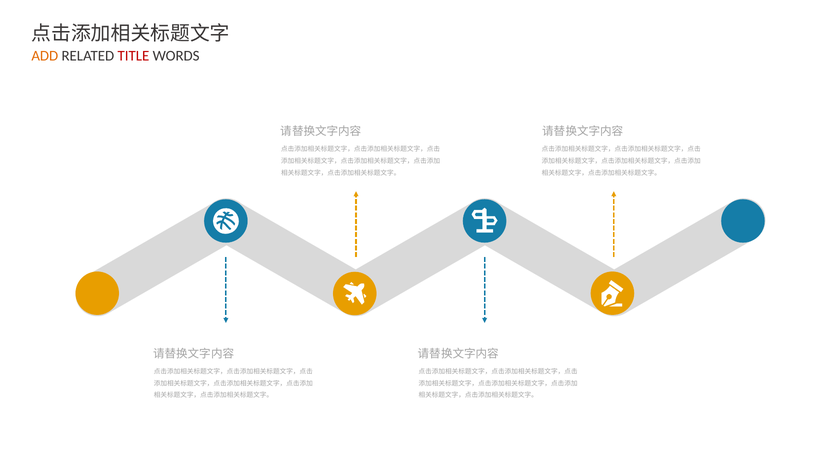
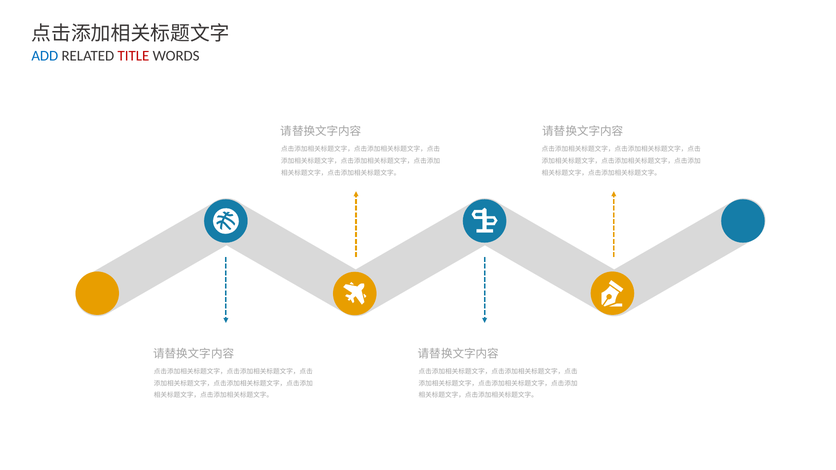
ADD colour: orange -> blue (45, 56)
